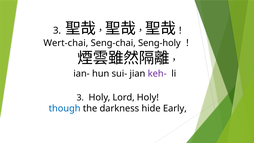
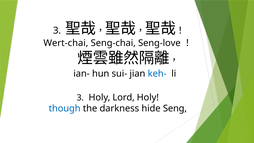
Seng-holy: Seng-holy -> Seng-love (159, 43)
keh- colour: purple -> blue (157, 74)
Early: Early -> Seng (175, 108)
